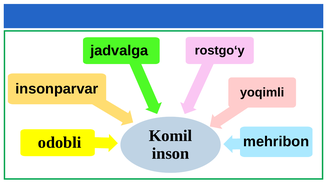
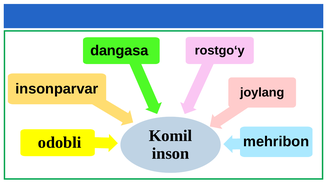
jadvalga: jadvalga -> dangasa (119, 51)
yoqimli: yoqimli -> joylang (262, 93)
